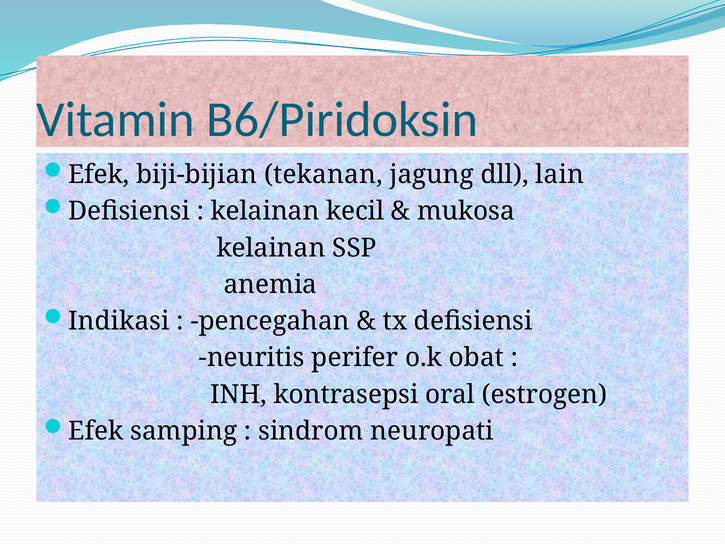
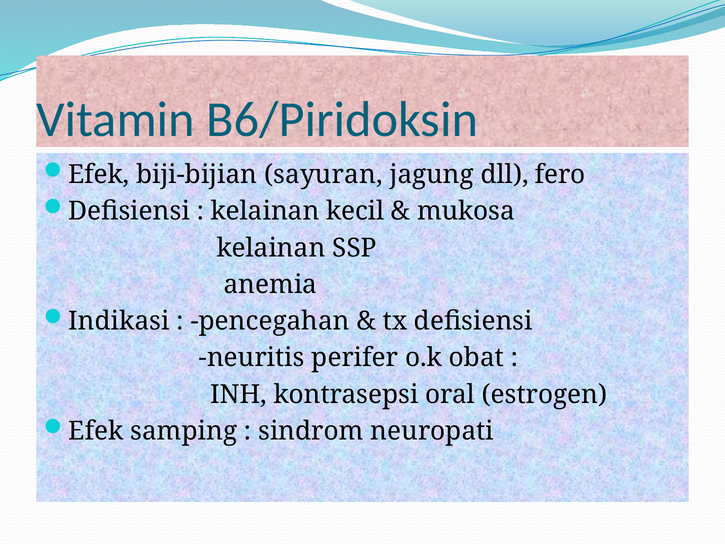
tekanan: tekanan -> sayuran (323, 175)
lain: lain -> fero (560, 175)
